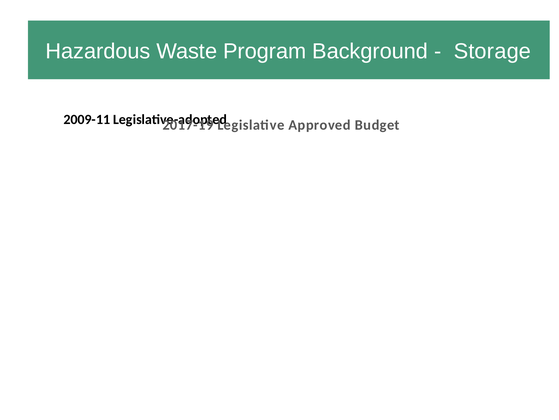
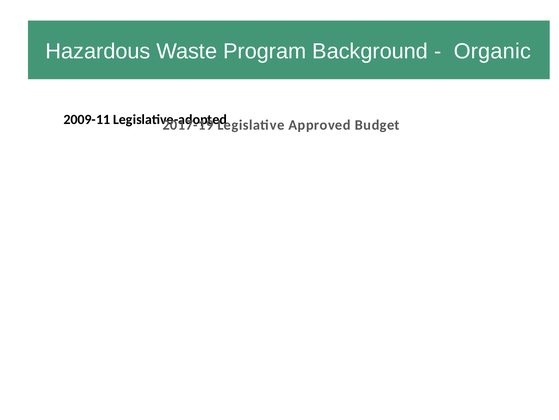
Storage: Storage -> Organic (492, 51)
